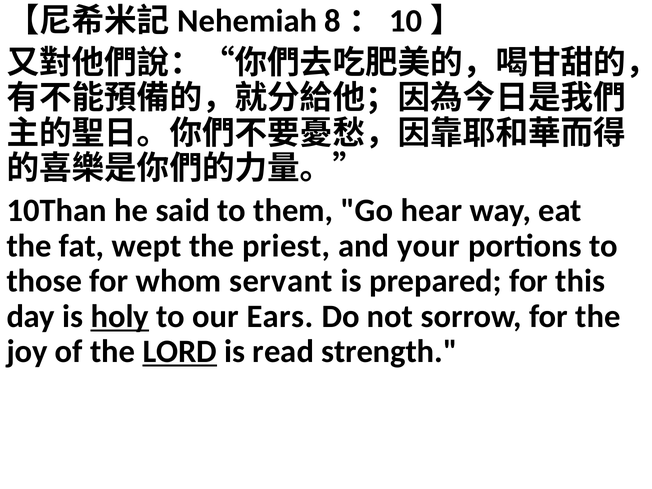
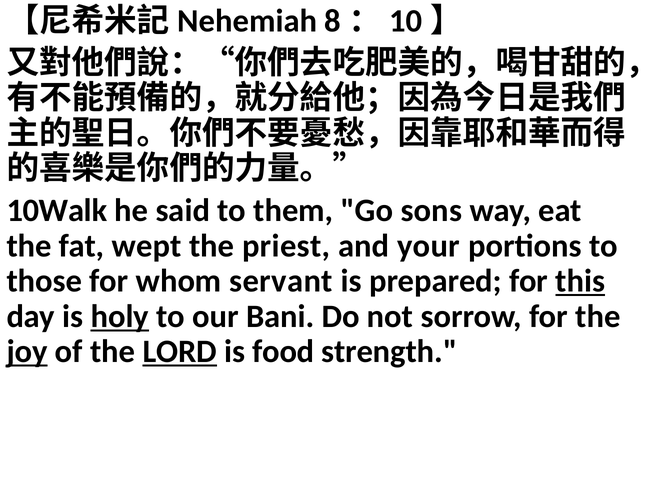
10Than: 10Than -> 10Walk (57, 211)
hear: hear -> sons (431, 211)
this underline: none -> present (580, 281)
Ears: Ears -> Bani (280, 316)
joy underline: none -> present (27, 351)
read: read -> food (283, 351)
